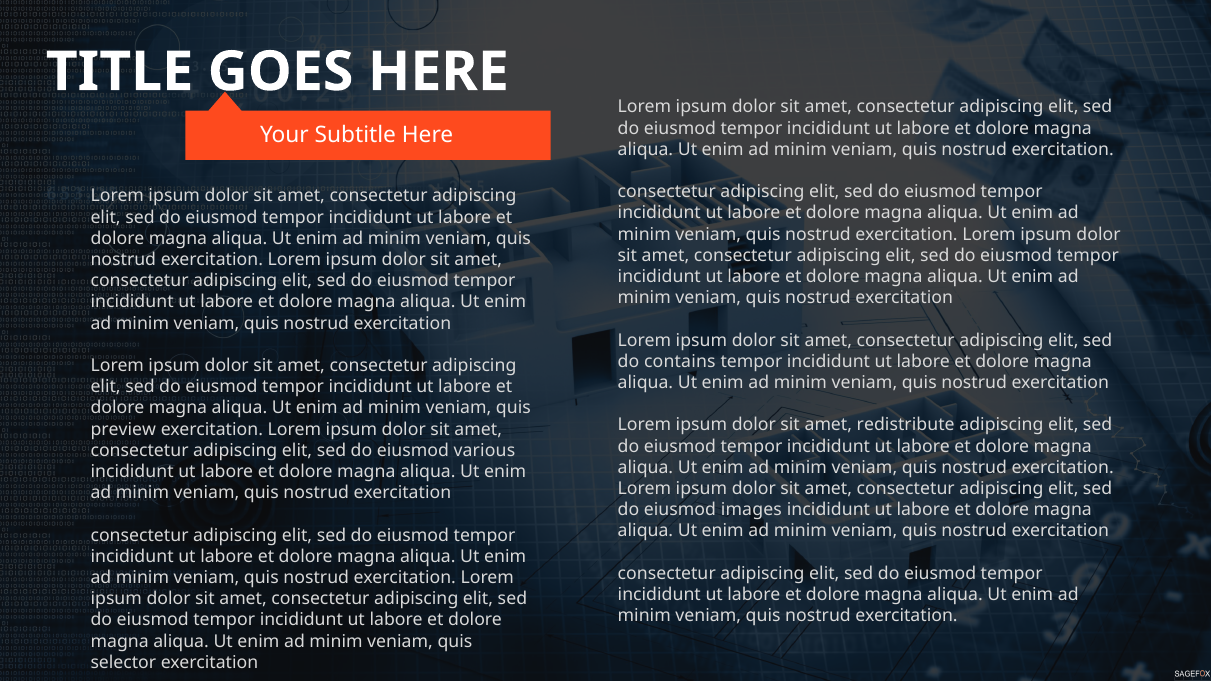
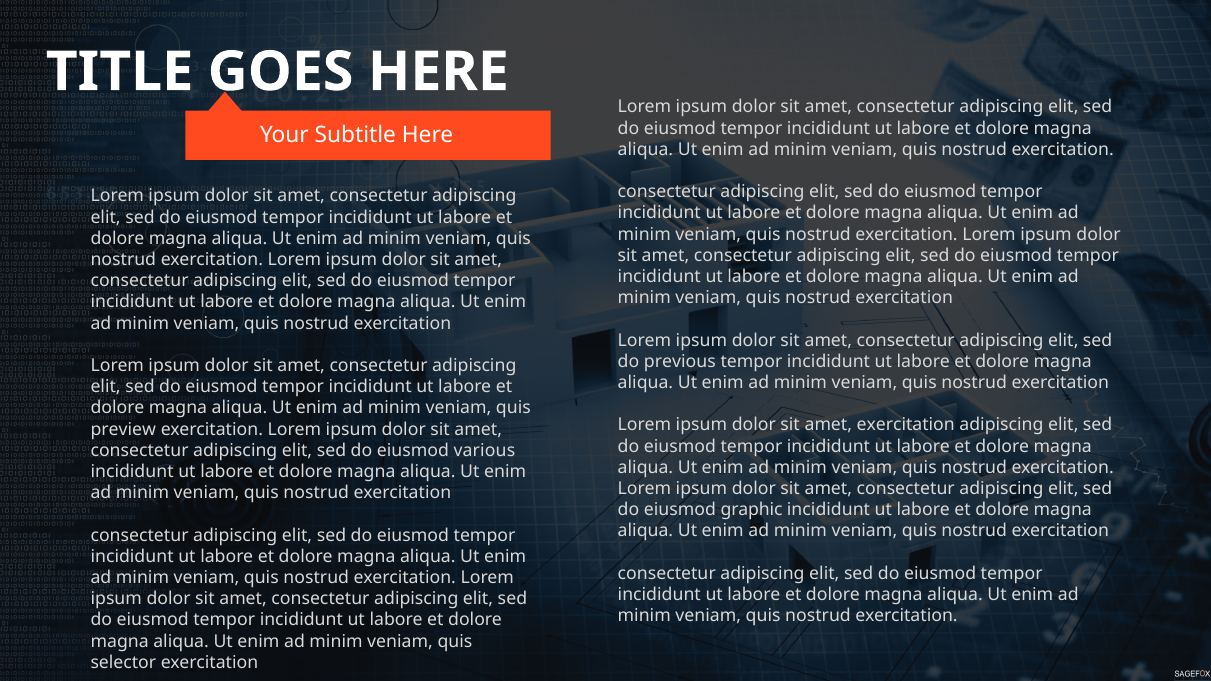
contains: contains -> previous (680, 362)
amet redistribute: redistribute -> exercitation (906, 425)
images: images -> graphic (752, 510)
